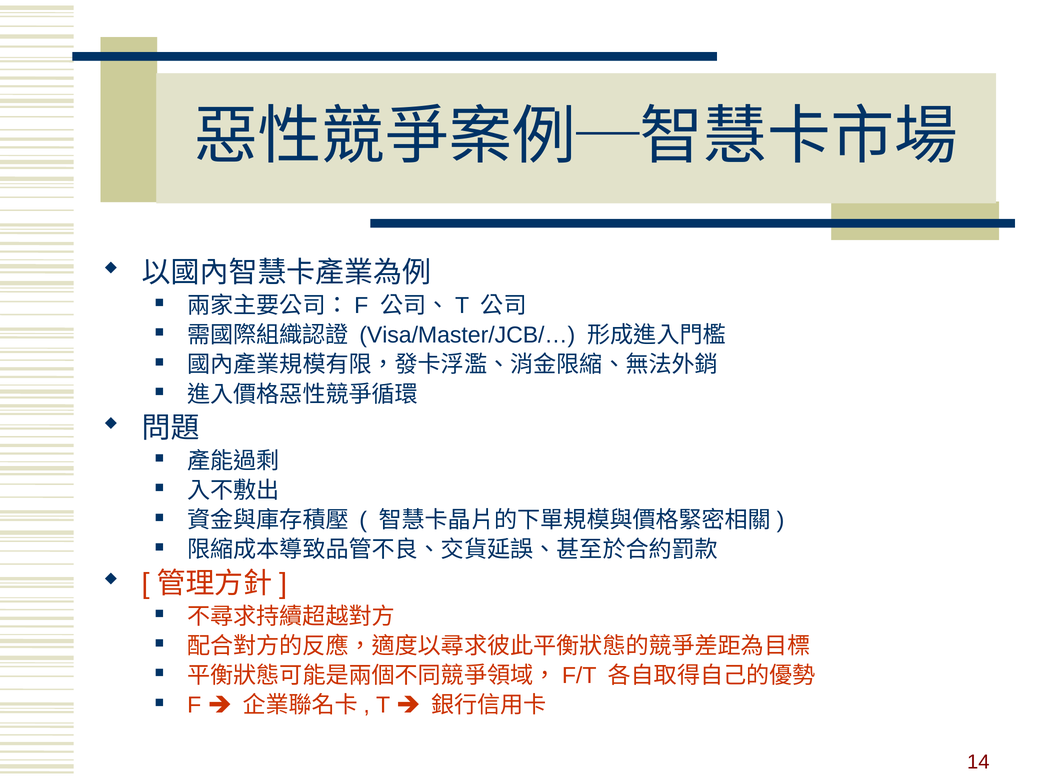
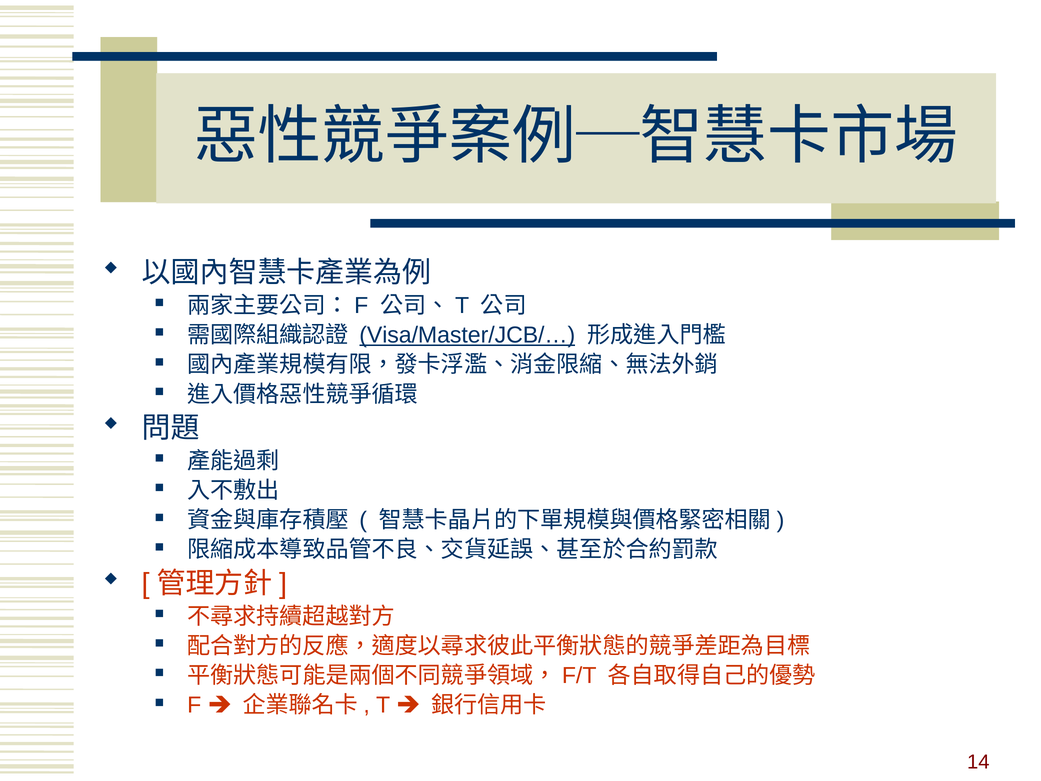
Visa/Master/JCB/… underline: none -> present (467, 335)
